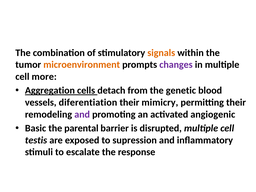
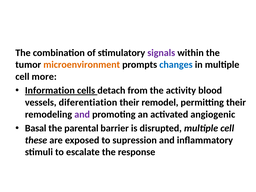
signals colour: orange -> purple (161, 53)
changes colour: purple -> blue (176, 65)
Aggregation: Aggregation -> Information (50, 90)
genetic: genetic -> activity (181, 90)
mimicry: mimicry -> remodel (160, 102)
Basic: Basic -> Basal (36, 128)
testis: testis -> these (36, 140)
